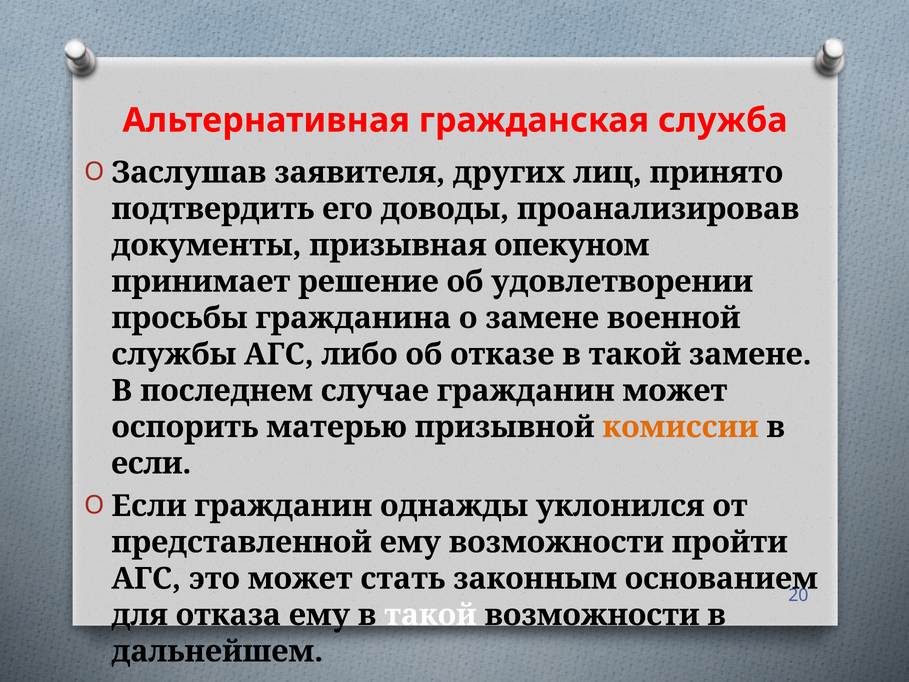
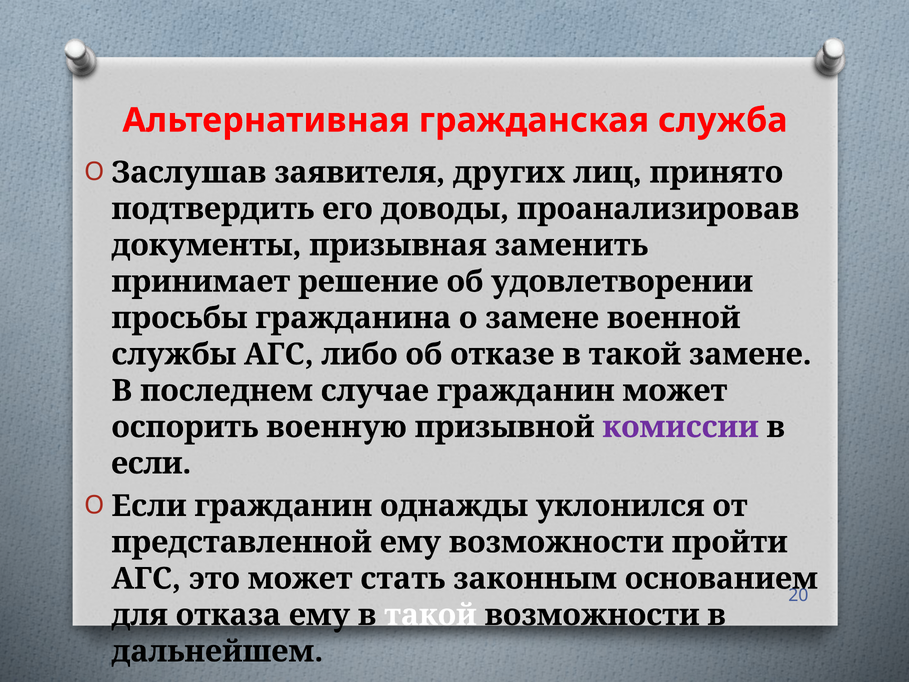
опекуном: опекуном -> заменить (571, 245)
матерью: матерью -> военную (336, 427)
комиссии colour: orange -> purple (681, 427)
